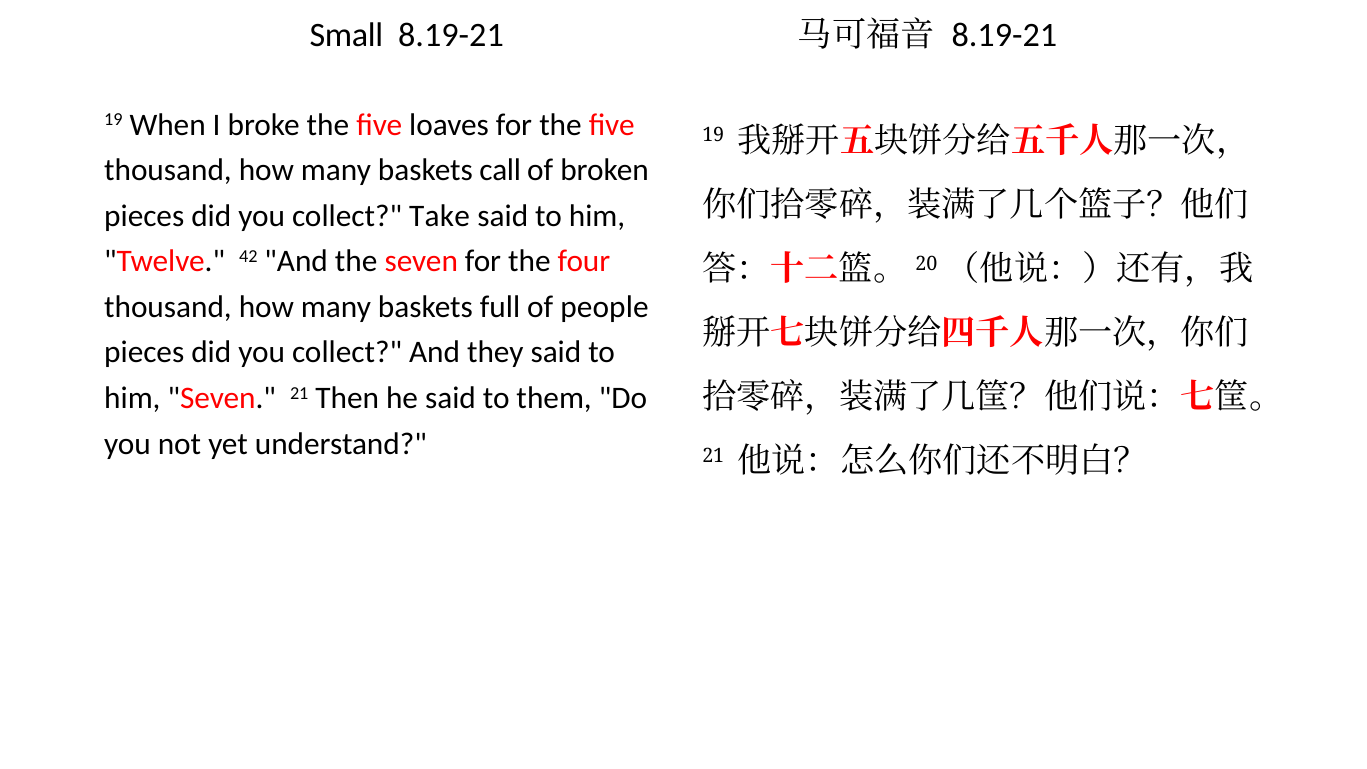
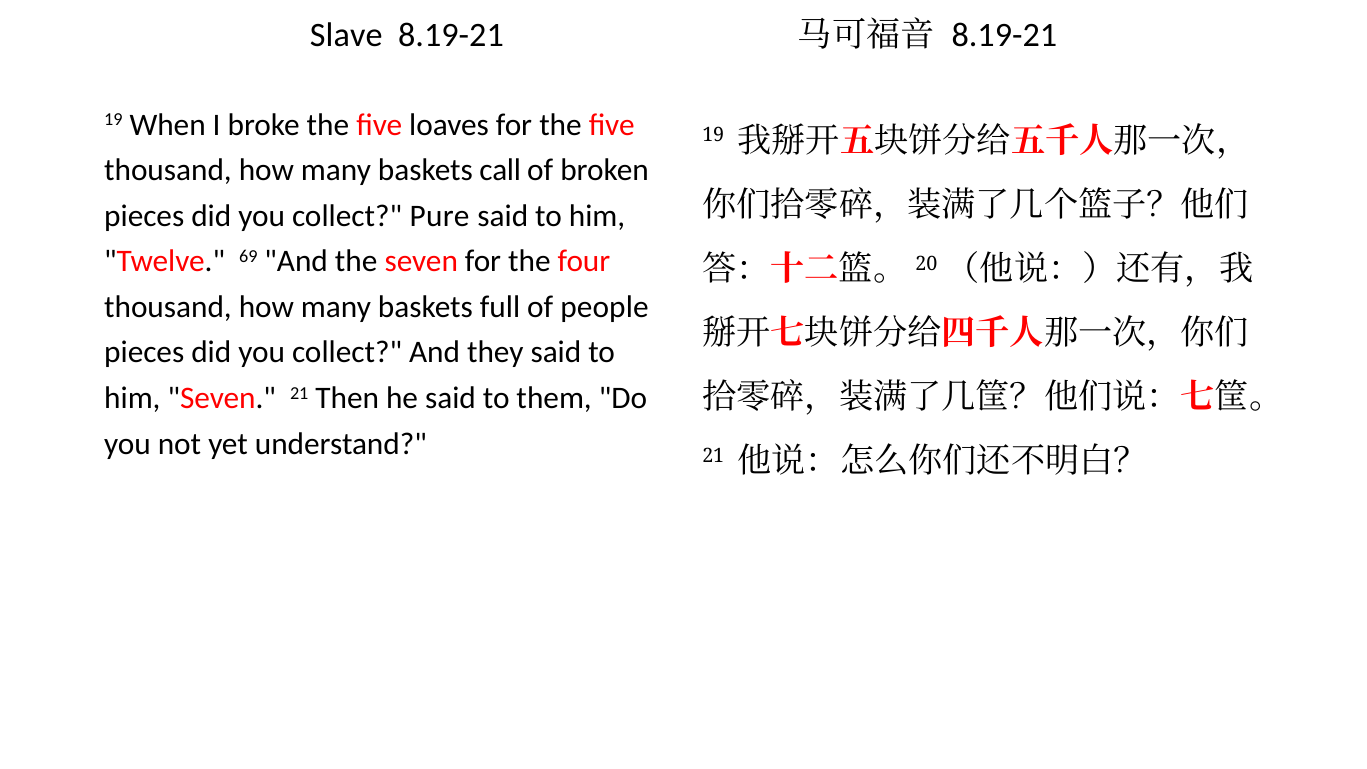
Small: Small -> Slave (346, 35)
Take: Take -> Pure (440, 216)
42: 42 -> 69 (248, 256)
